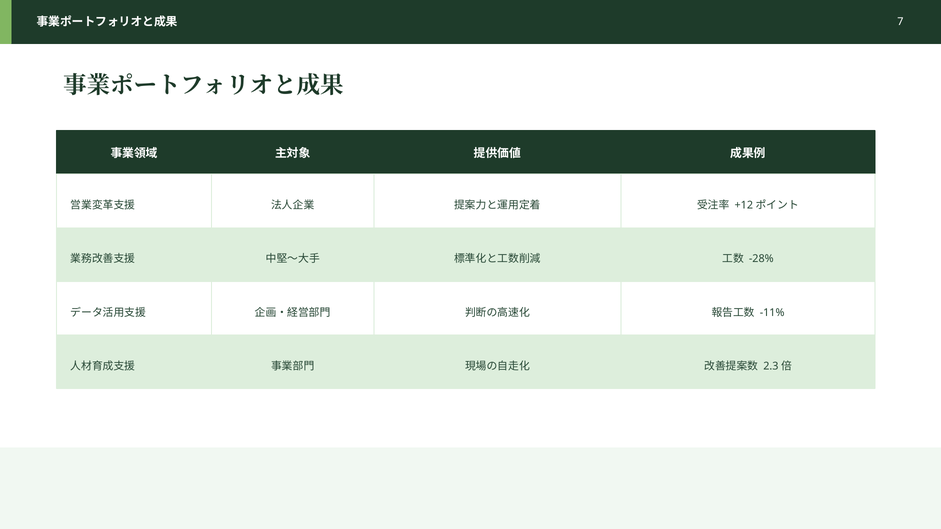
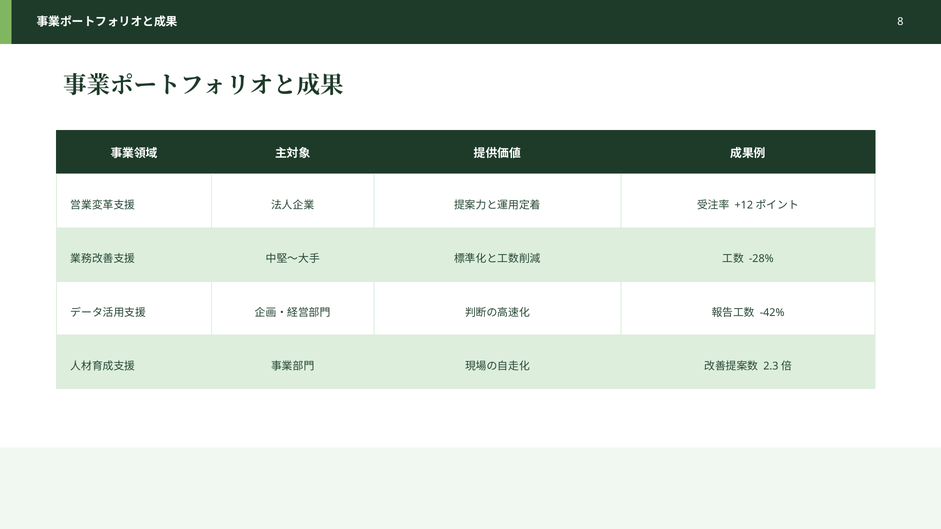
7: 7 -> 8 (900, 22)
-11%: -11% -> -42% (772, 313)
